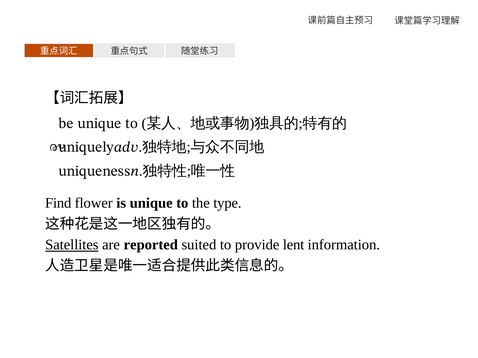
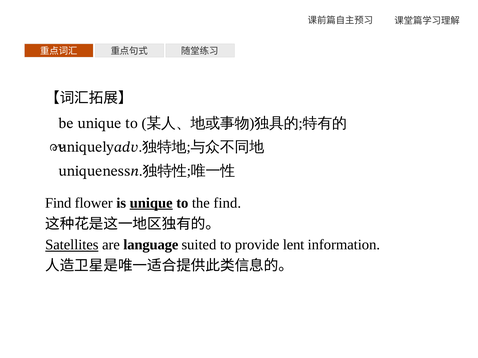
unique underline: none -> present (151, 203)
the type: type -> find (227, 203)
reported: reported -> language (151, 245)
